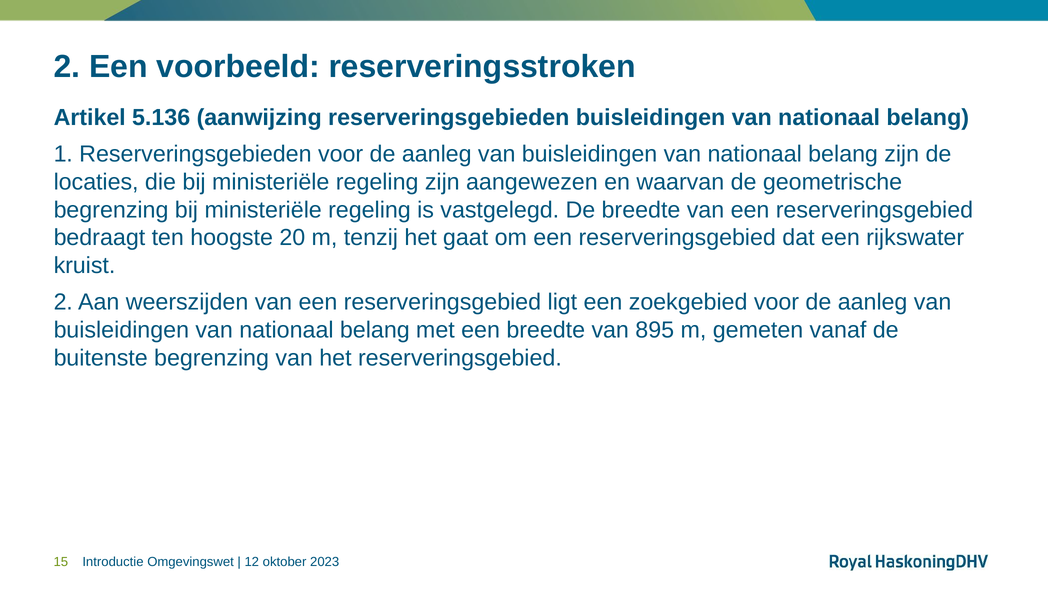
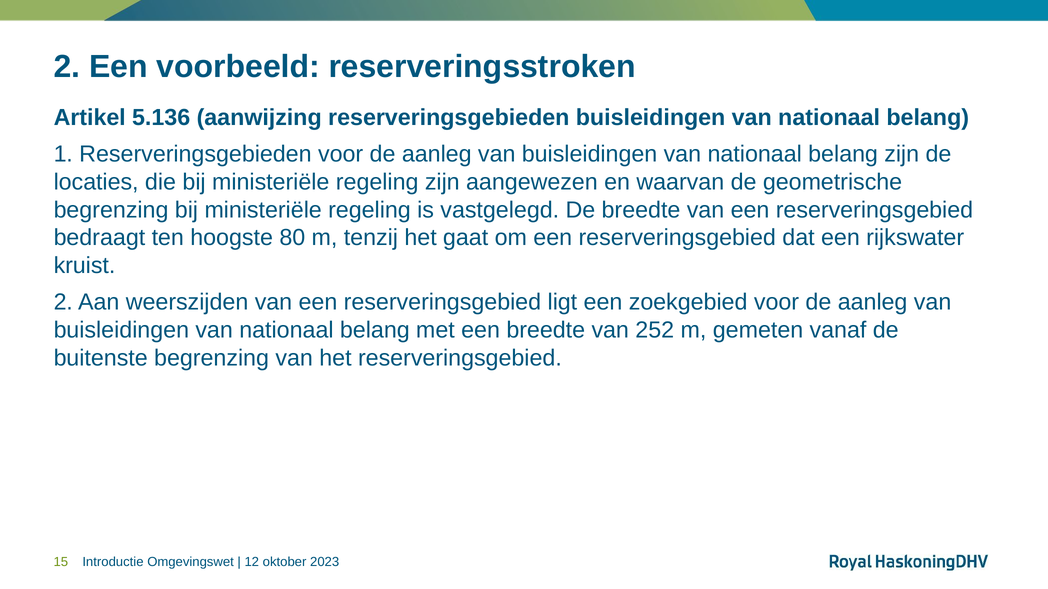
20: 20 -> 80 (292, 238)
895: 895 -> 252 (655, 330)
